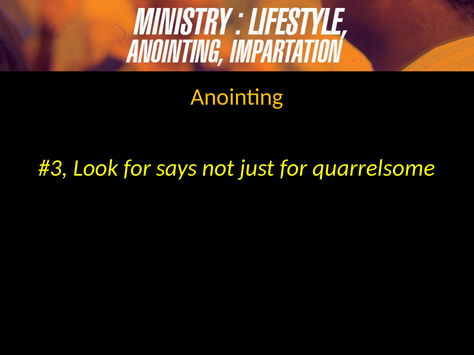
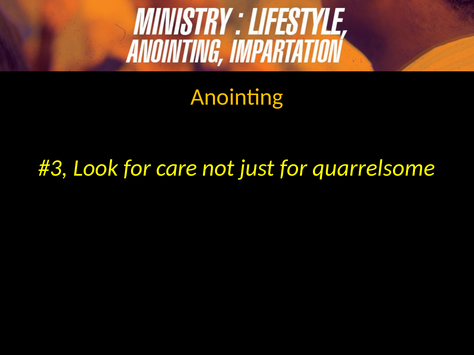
says: says -> care (177, 168)
